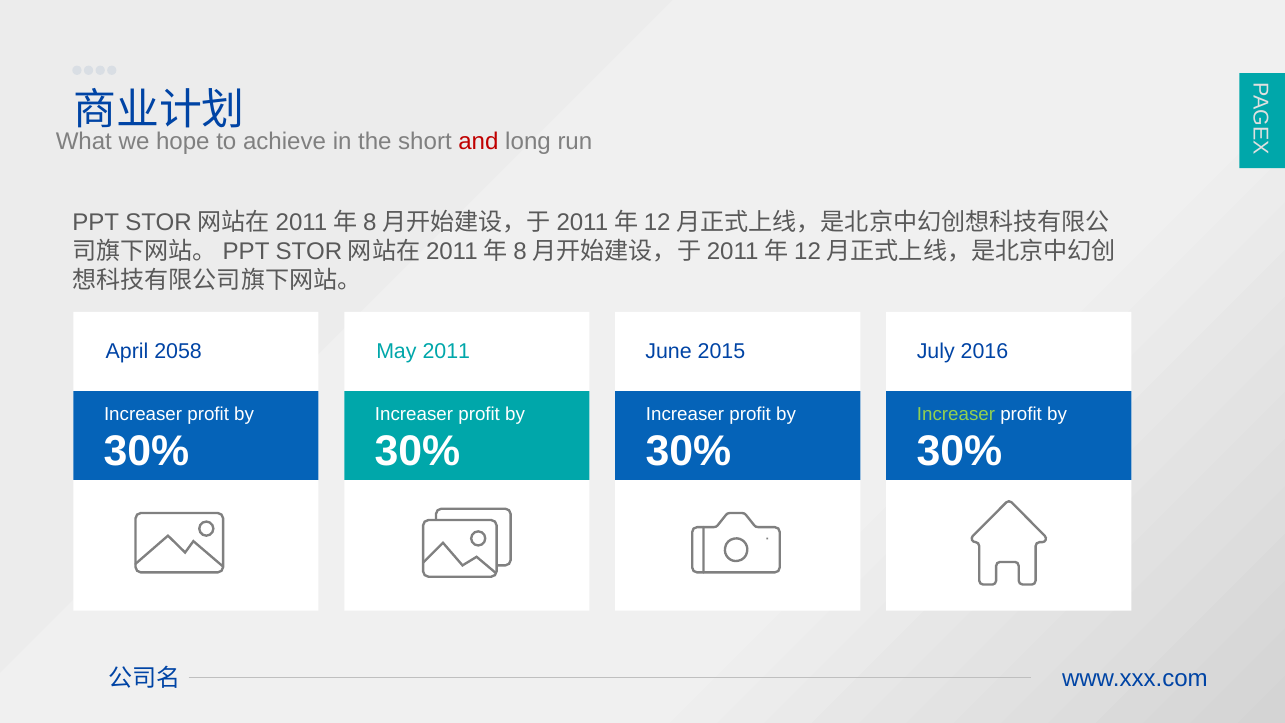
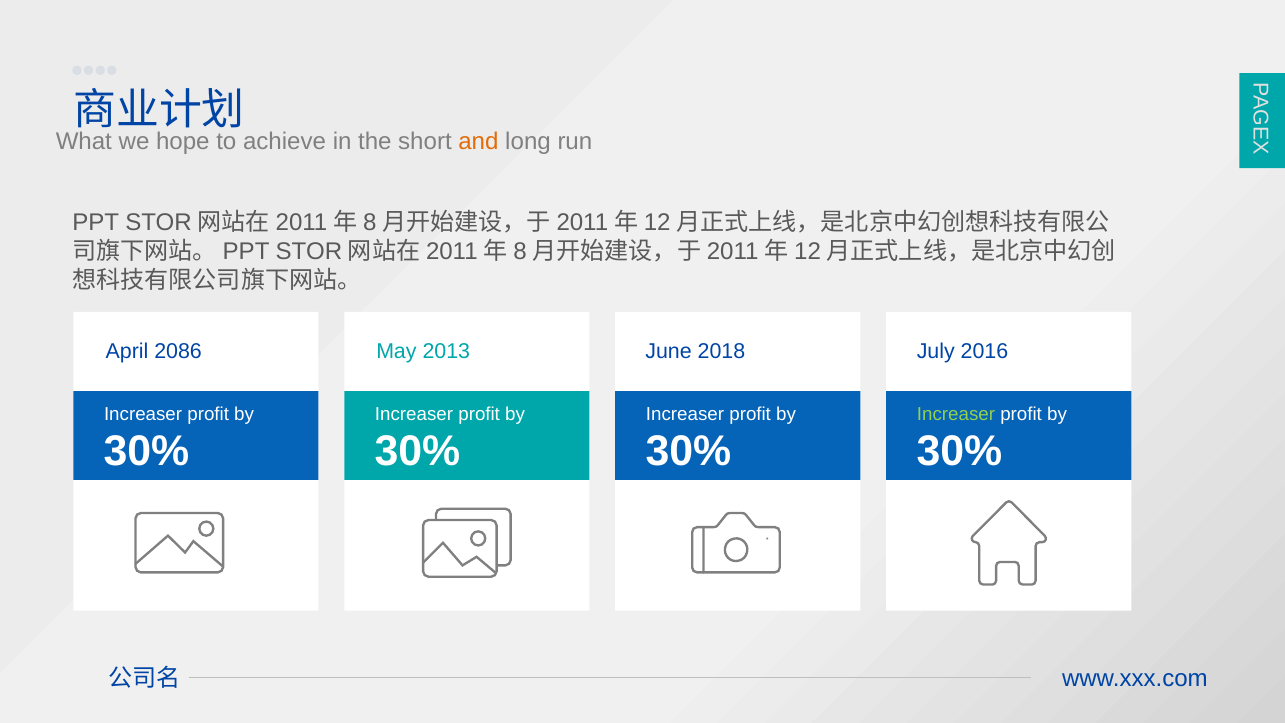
and colour: red -> orange (478, 141)
2058: 2058 -> 2086 (178, 351)
2011: 2011 -> 2013 (446, 351)
2015: 2015 -> 2018 (721, 351)
